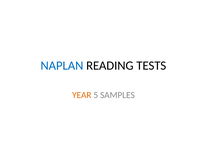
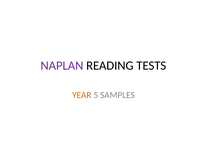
NAPLAN colour: blue -> purple (62, 66)
